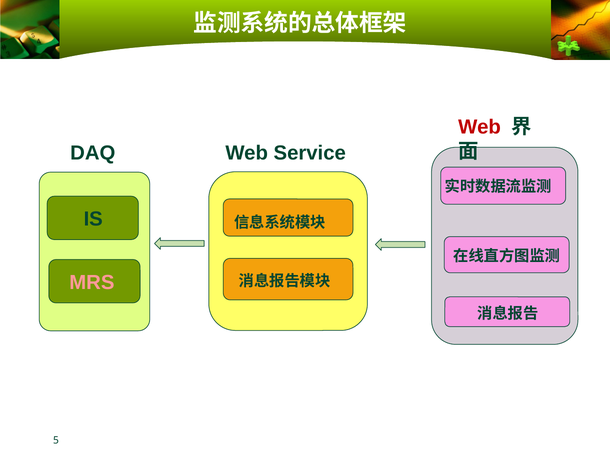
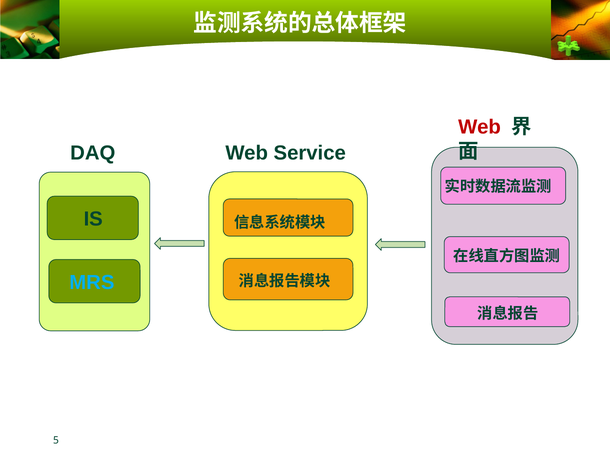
MRS colour: pink -> light blue (92, 282)
